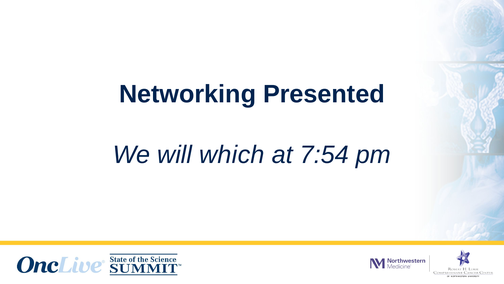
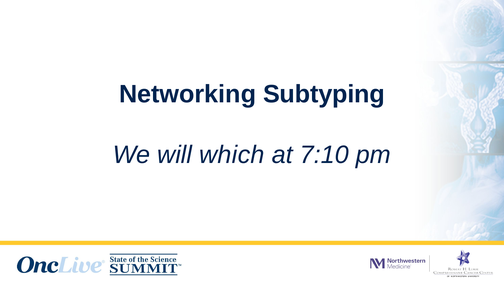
Presented: Presented -> Subtyping (324, 94)
7:54: 7:54 -> 7:10 (324, 155)
